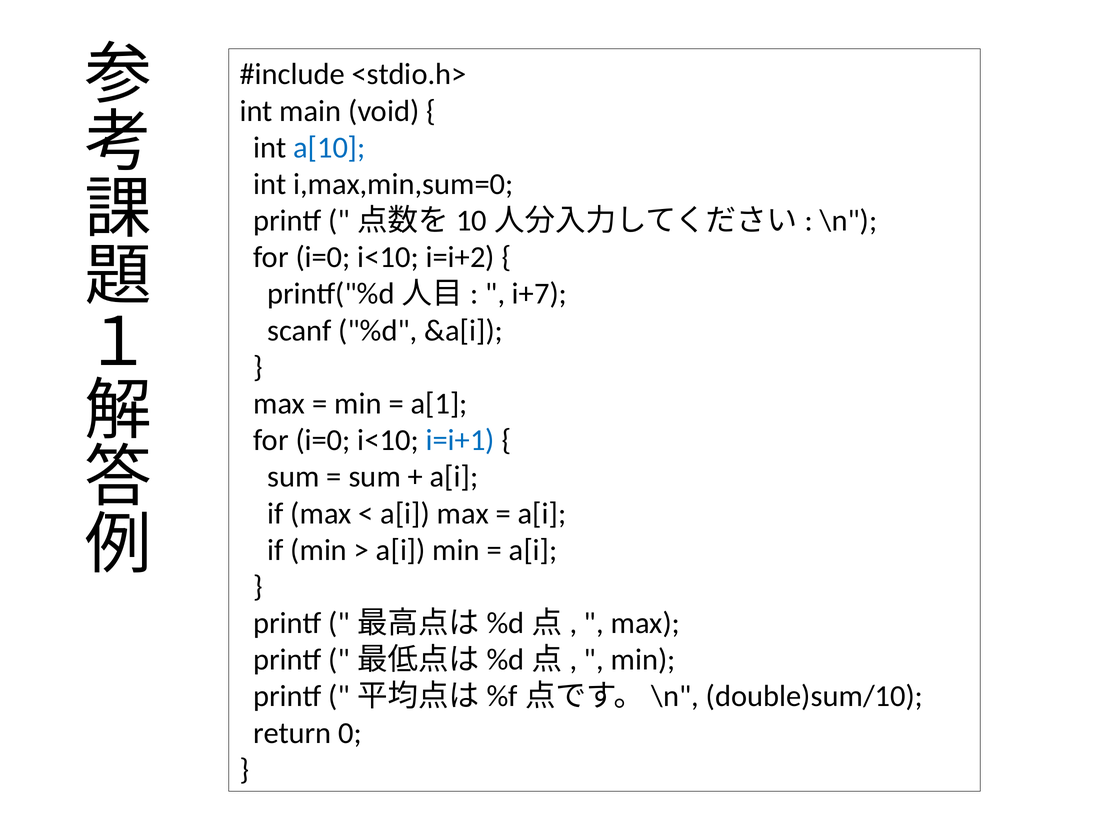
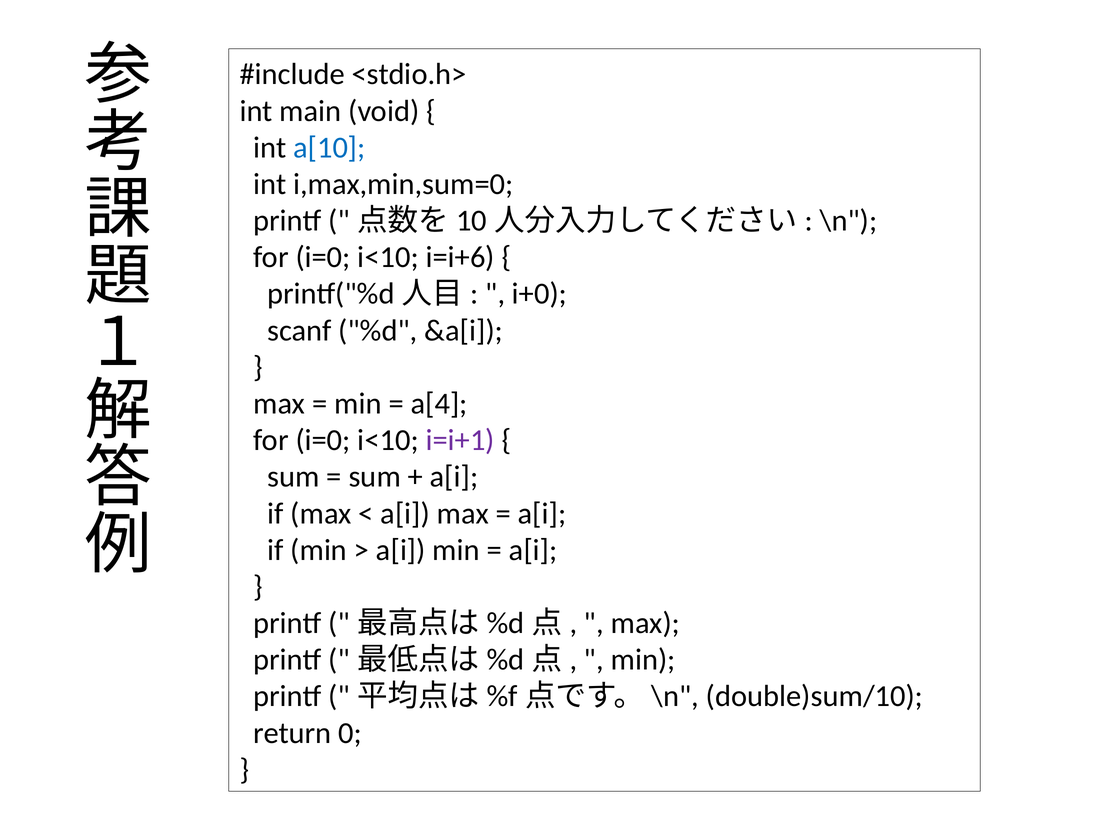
i=i+2: i=i+2 -> i=i+6 (460, 257)
i+7: i+7 -> i+0 (539, 294)
a[1: a[1 -> a[4 (439, 404)
i=i+1 colour: blue -> purple (460, 440)
